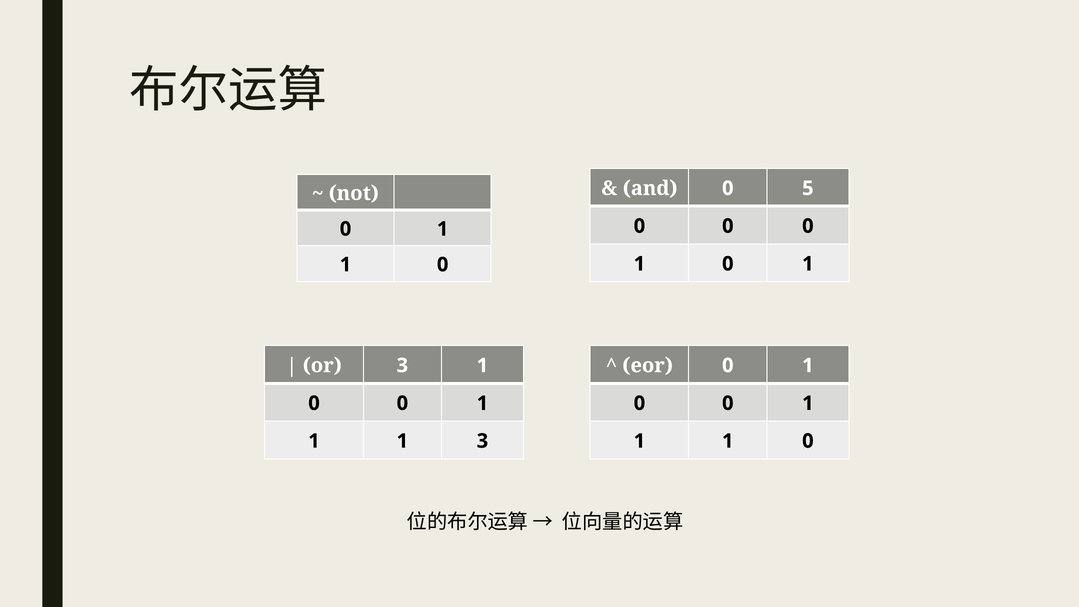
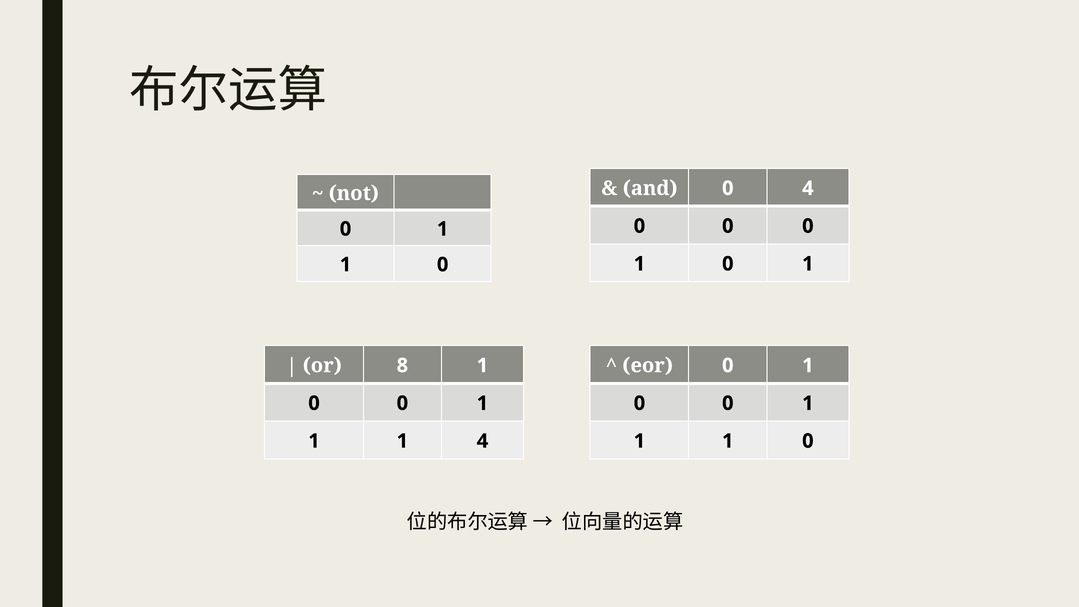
0 5: 5 -> 4 (808, 188)
or 3: 3 -> 8 (402, 365)
1 3: 3 -> 4 (482, 441)
